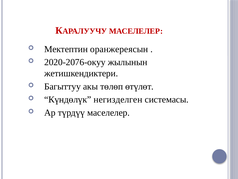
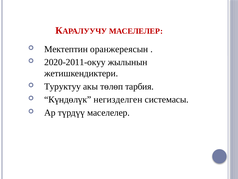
2020-2076-окуу: 2020-2076-окуу -> 2020-2011-окуу (75, 62)
Багыттуу: Багыттуу -> Туруктуу (63, 86)
өтүлөт: өтүлөт -> тарбия (139, 86)
